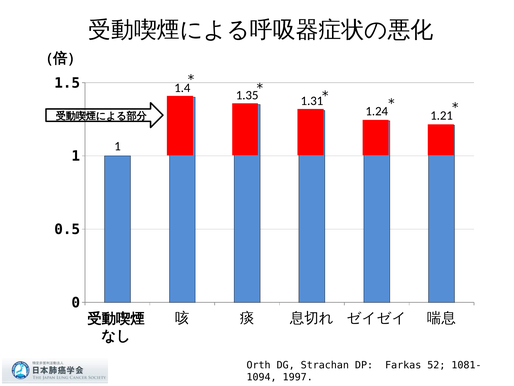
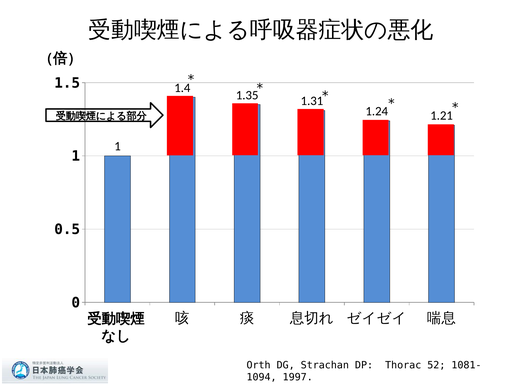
Farkas: Farkas -> Thorac (403, 365)
